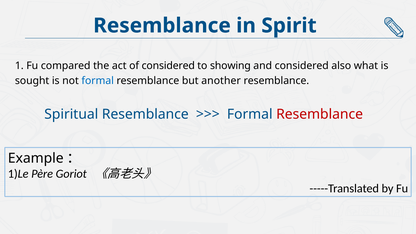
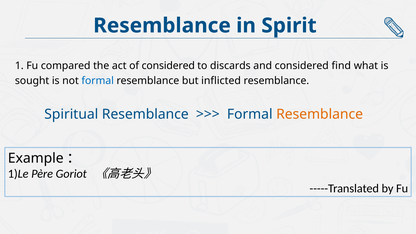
showing: showing -> discards (230, 66)
also: also -> find (341, 66)
another: another -> inflicted (221, 81)
Resemblance colour: red -> orange (320, 114)
